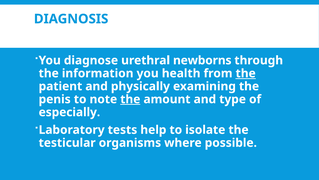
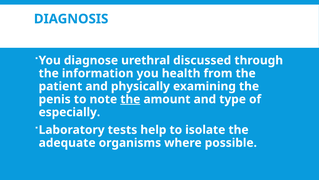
newborns: newborns -> discussed (202, 60)
the underline: present -> none (246, 73)
testicular: testicular -> adequate (67, 142)
